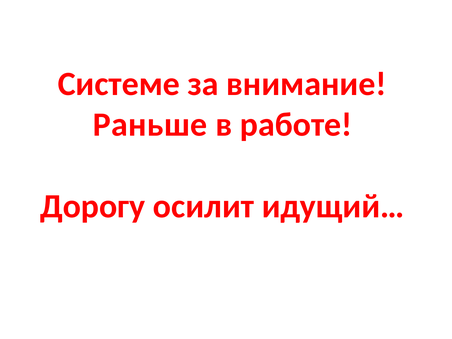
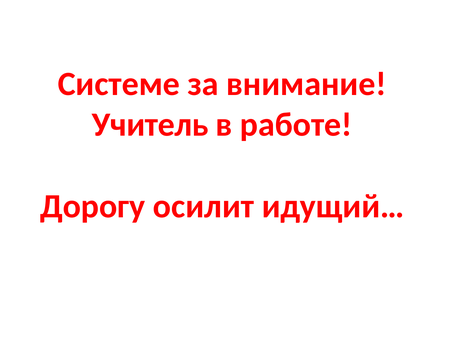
Раньше: Раньше -> Учитель (150, 125)
